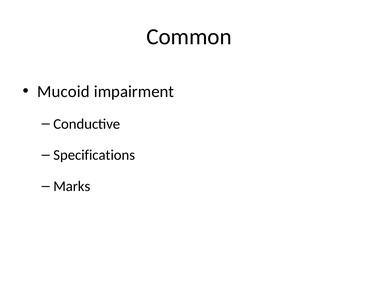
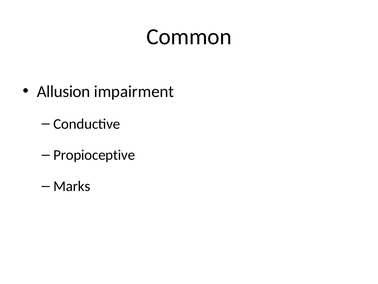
Mucoid: Mucoid -> Allusion (64, 91)
Specifications: Specifications -> Propioceptive (94, 155)
